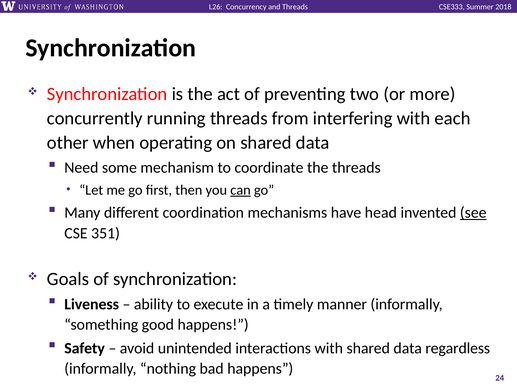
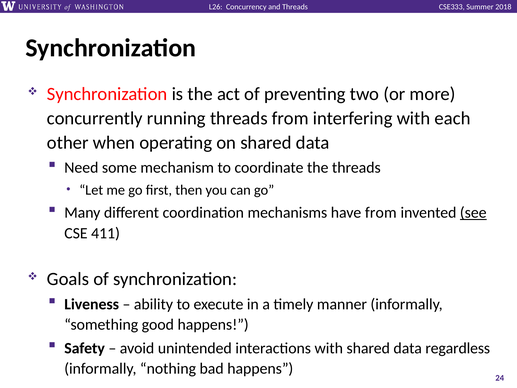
can underline: present -> none (241, 190)
have head: head -> from (381, 213)
351: 351 -> 411 (106, 233)
